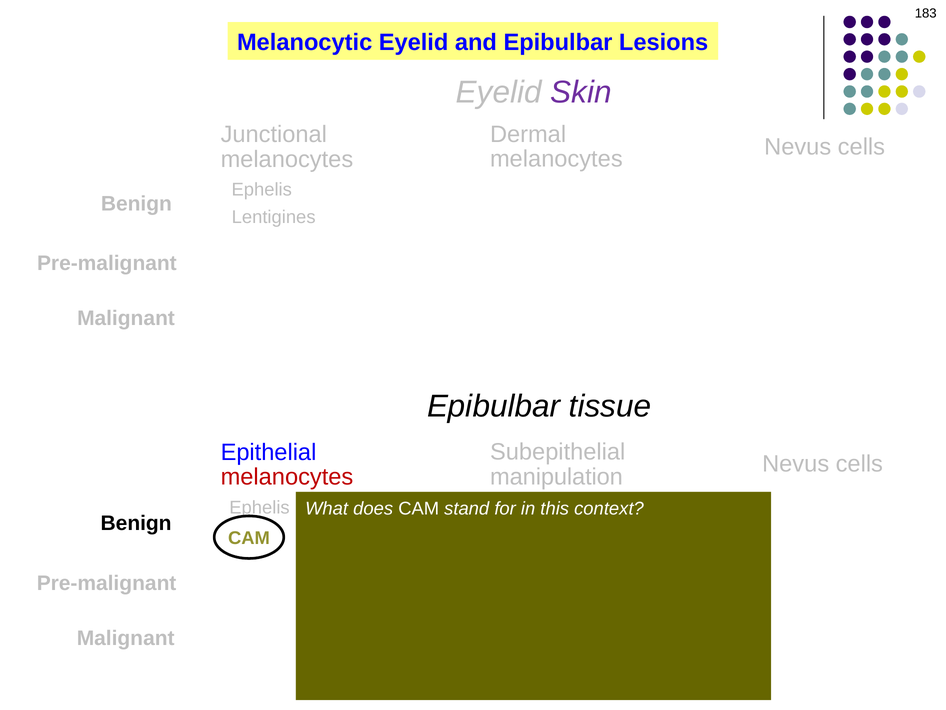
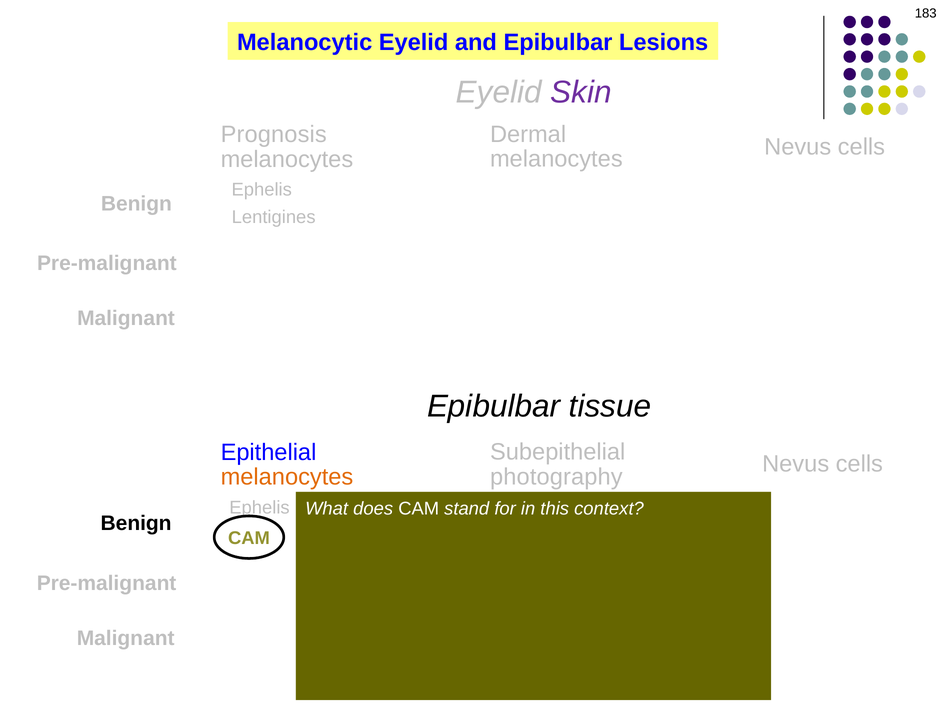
Junctional: Junctional -> Prognosis (274, 134)
manipulation: manipulation -> photography (556, 477)
melanocytes colour: red -> orange (287, 477)
